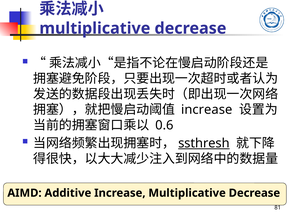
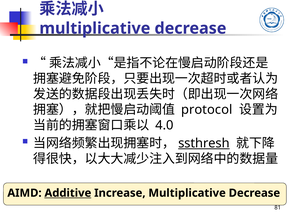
increase: increase -> protocol (207, 109)
0.6: 0.6 -> 4.0 (164, 125)
Additive underline: none -> present (68, 193)
